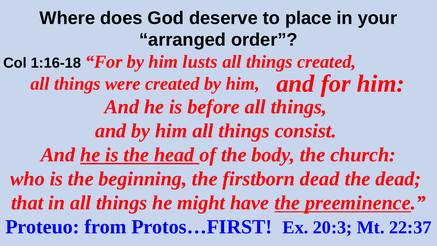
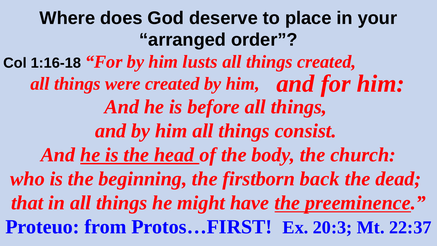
firstborn dead: dead -> back (320, 179)
